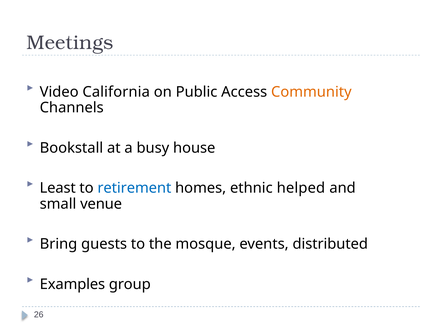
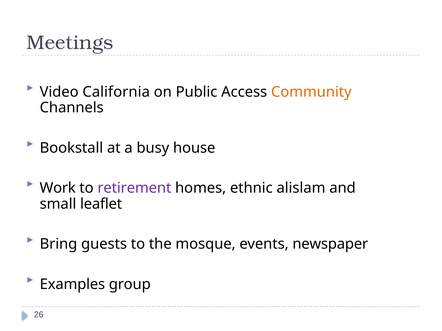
Least: Least -> Work (58, 188)
retirement colour: blue -> purple (134, 188)
helped: helped -> alislam (301, 188)
venue: venue -> leaflet (101, 204)
distributed: distributed -> newspaper (330, 244)
